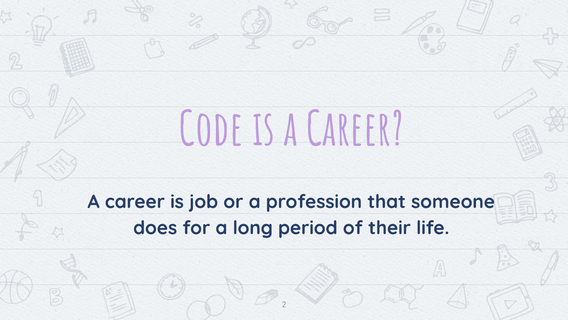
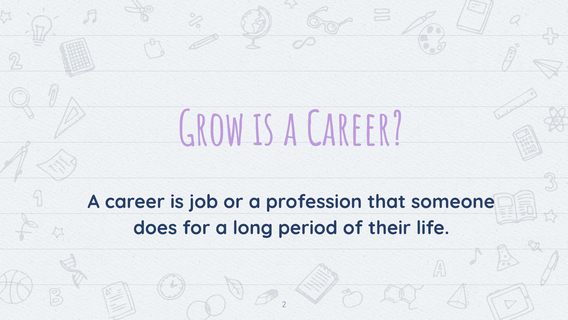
Code: Code -> Grow (212, 130)
